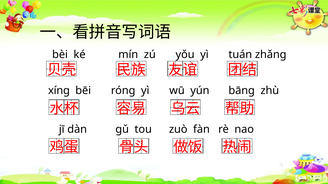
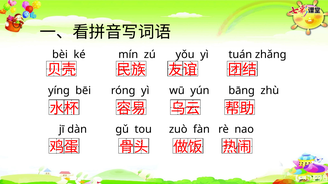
xíng: xíng -> yíng (59, 91)
